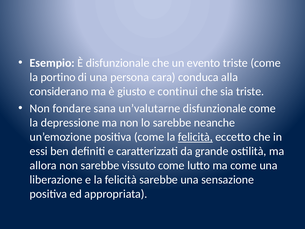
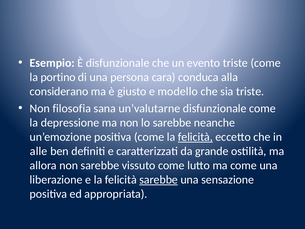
continui: continui -> modello (178, 91)
fondare: fondare -> filosofia (72, 108)
essi: essi -> alle (39, 151)
sarebbe underline: none -> present (159, 179)
